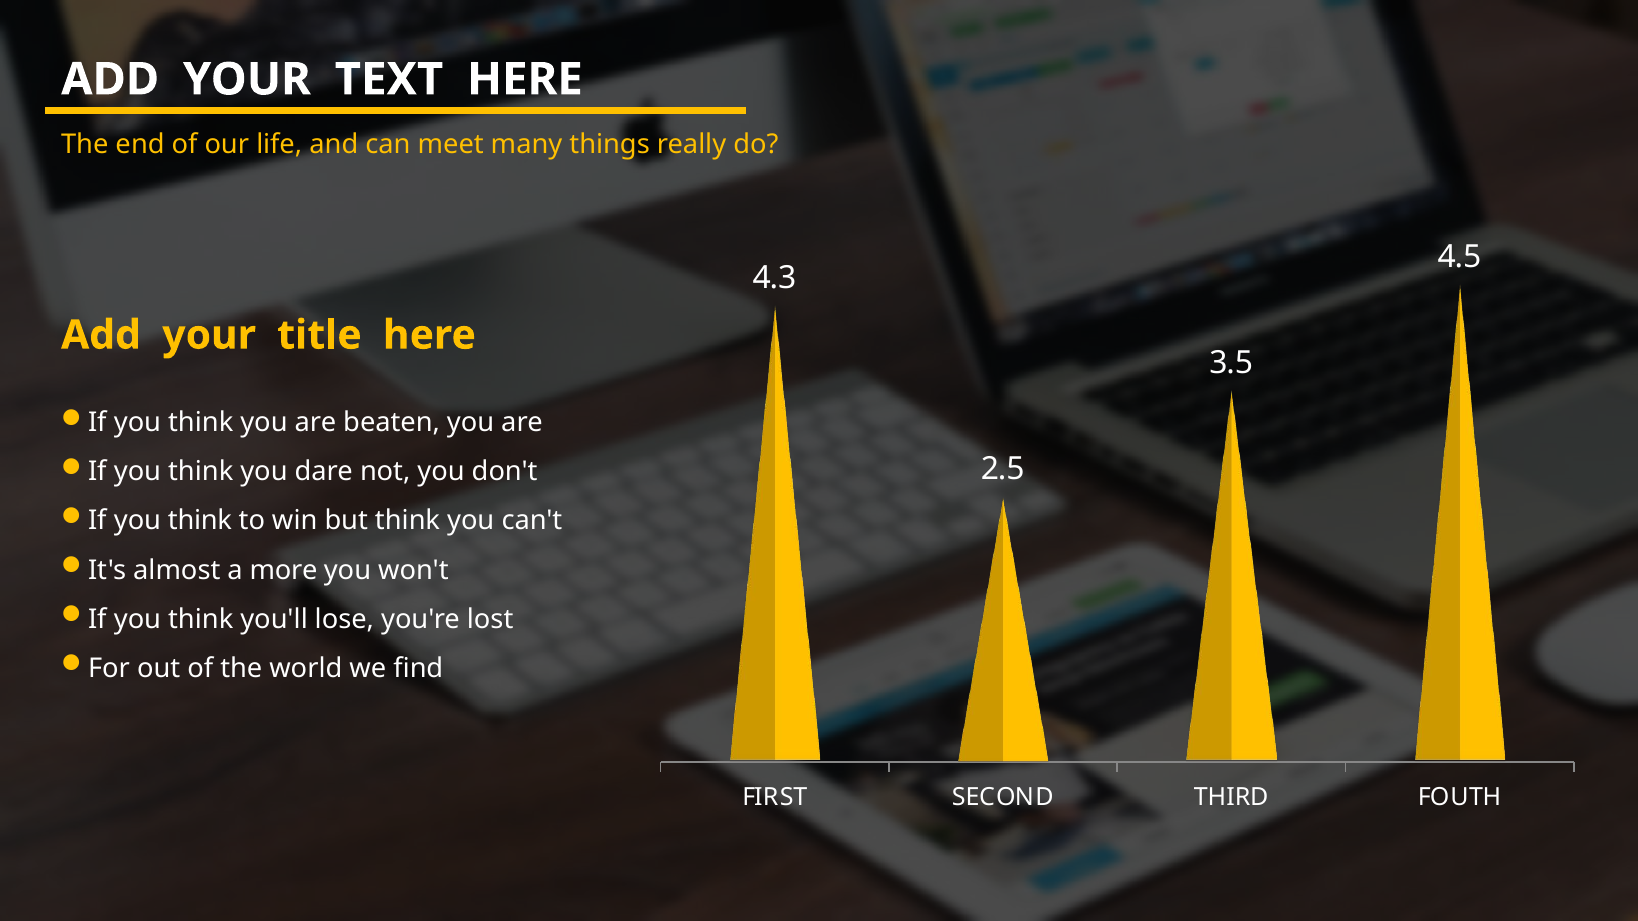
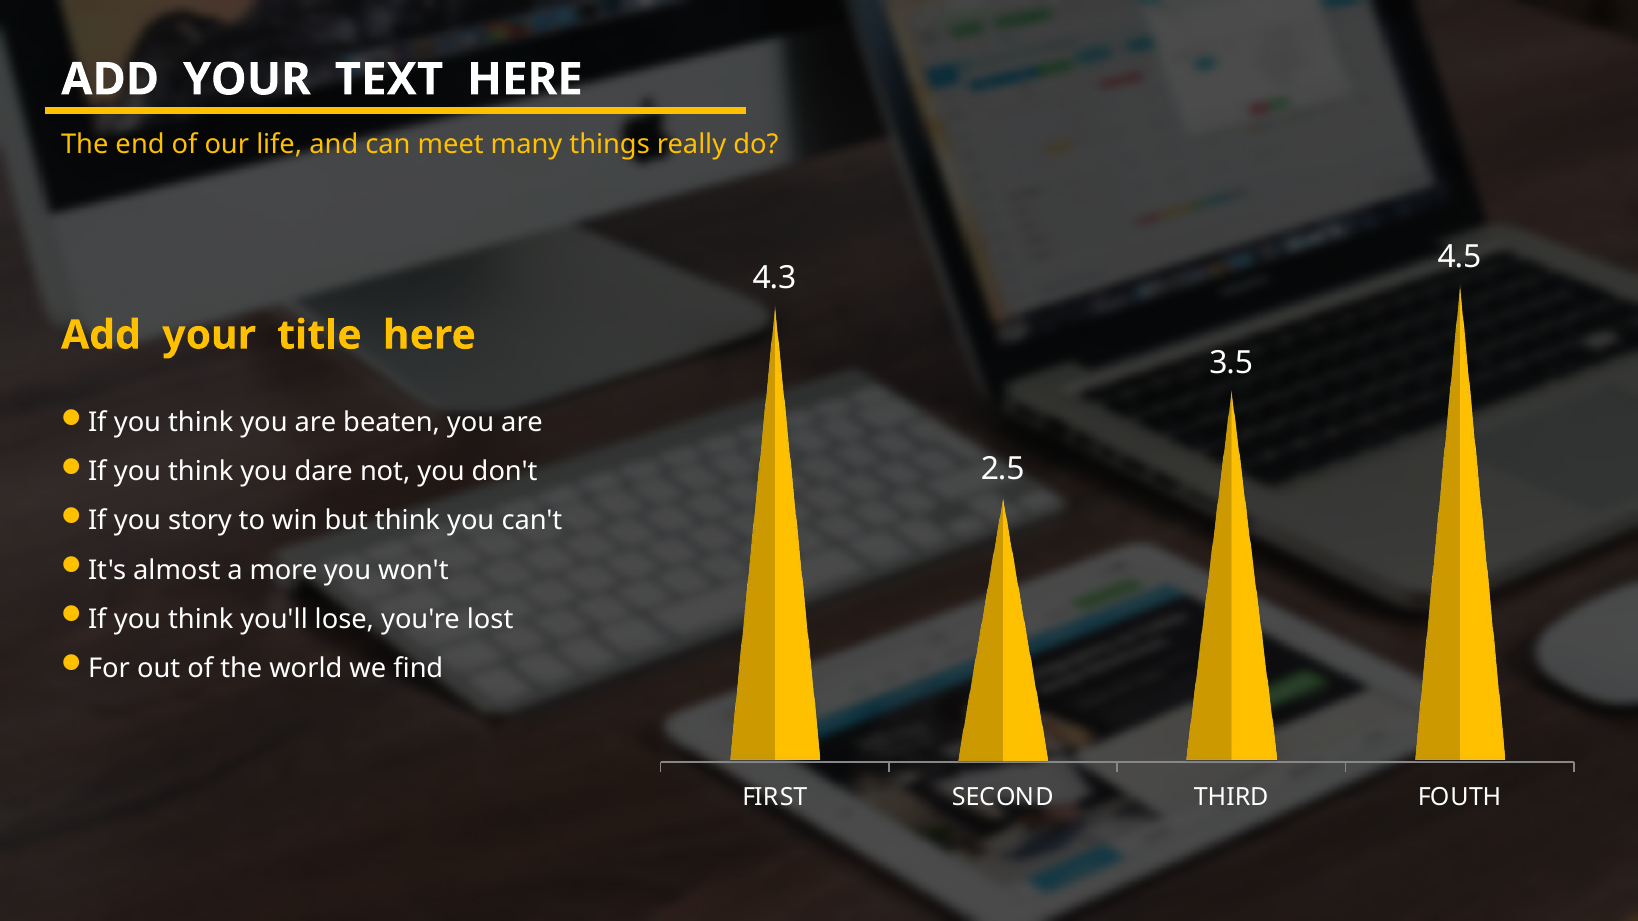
think: think -> story (200, 521)
